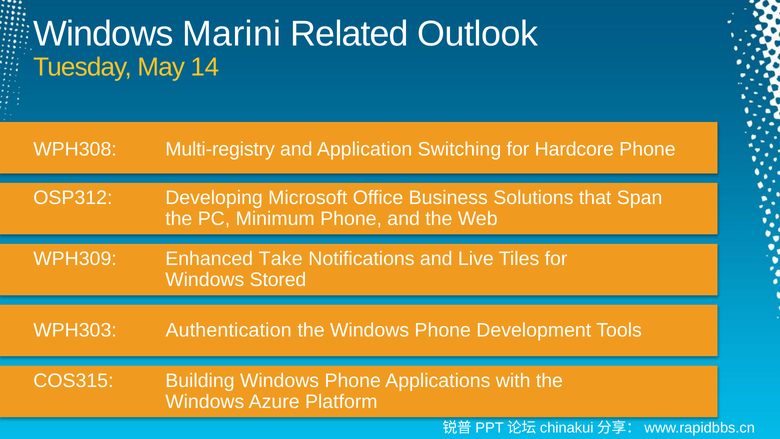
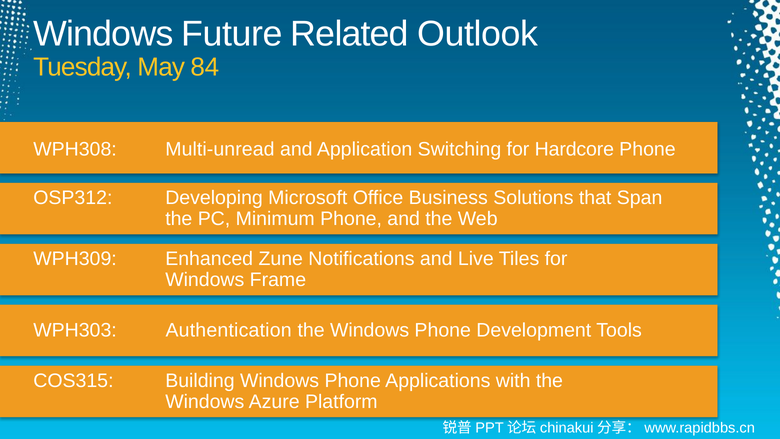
Marini: Marini -> Future (232, 34)
14: 14 -> 84 (205, 67)
Multi-registry: Multi-registry -> Multi-unread (220, 149)
Take: Take -> Zune (281, 259)
Stored: Stored -> Frame (278, 280)
